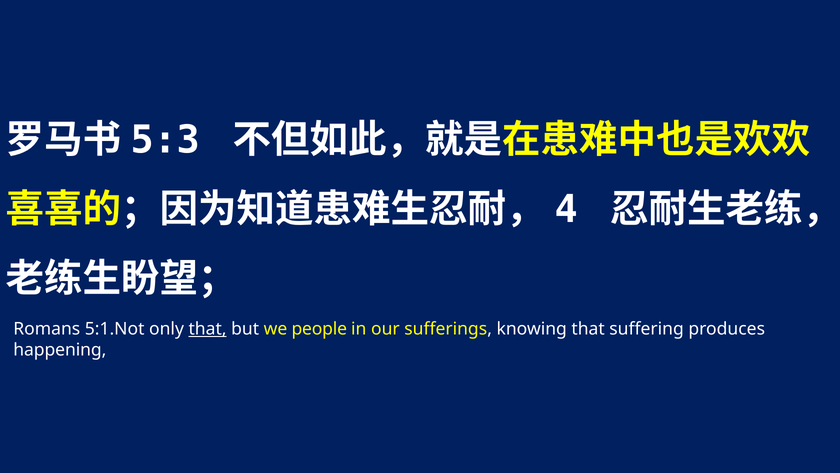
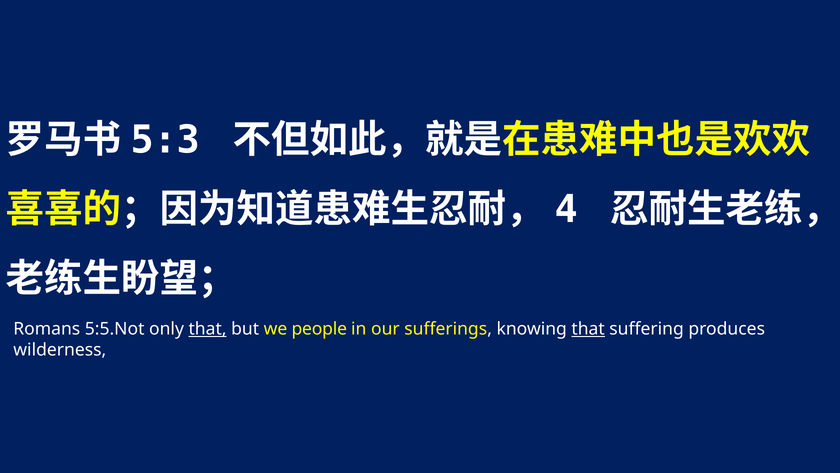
5:1.Not: 5:1.Not -> 5:5.Not (115, 328)
that underline: none -> present (588, 328)
happening: happening -> wilderness (60, 349)
